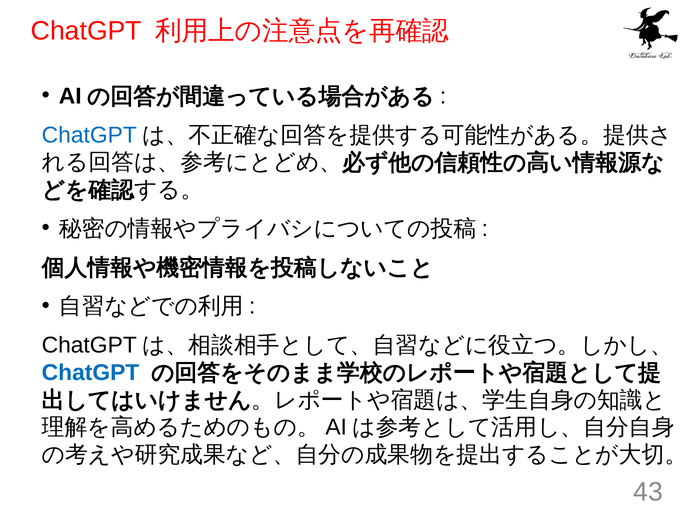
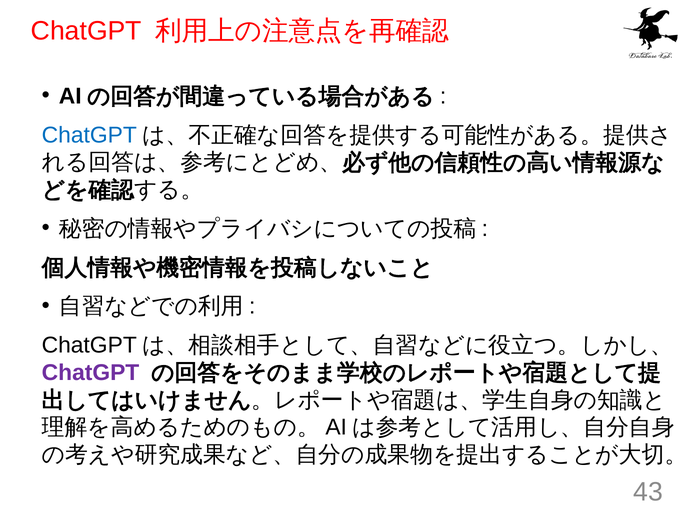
ChatGPT colour: blue -> purple (91, 372)
